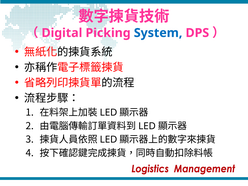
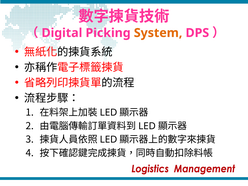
System colour: blue -> orange (158, 33)
